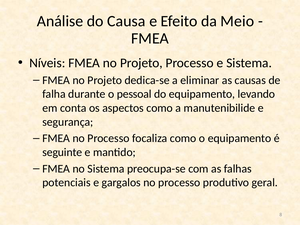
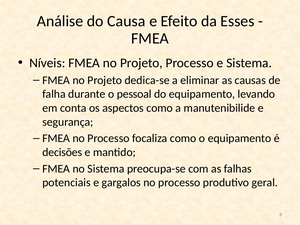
Meio: Meio -> Esses (237, 21)
seguinte: seguinte -> decisões (62, 152)
